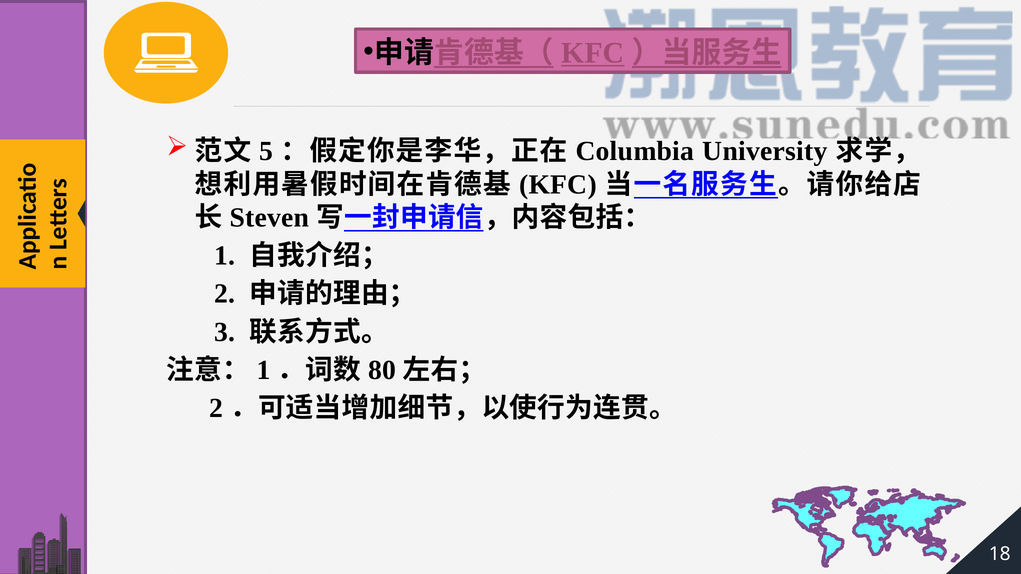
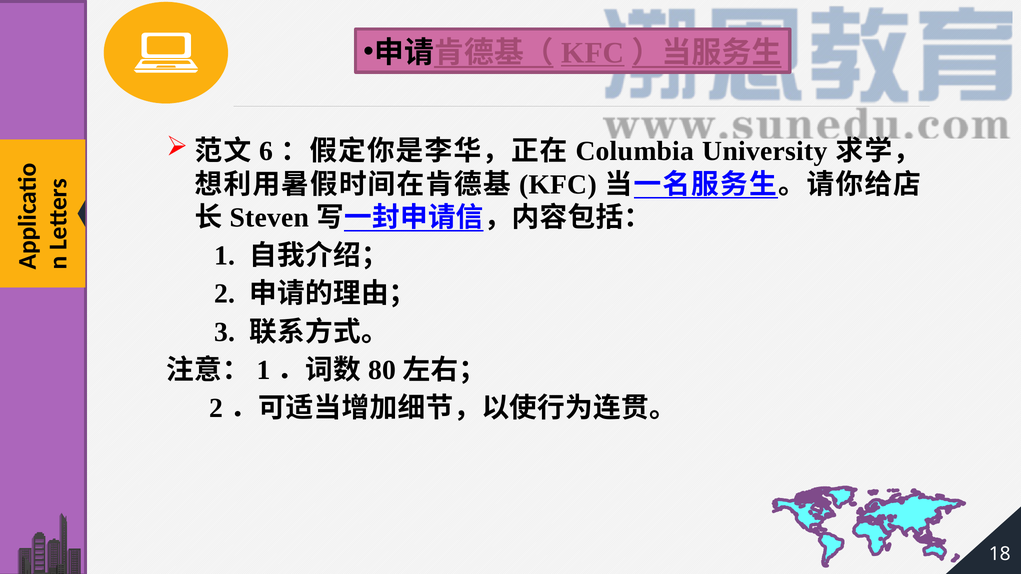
5: 5 -> 6 (266, 151)
